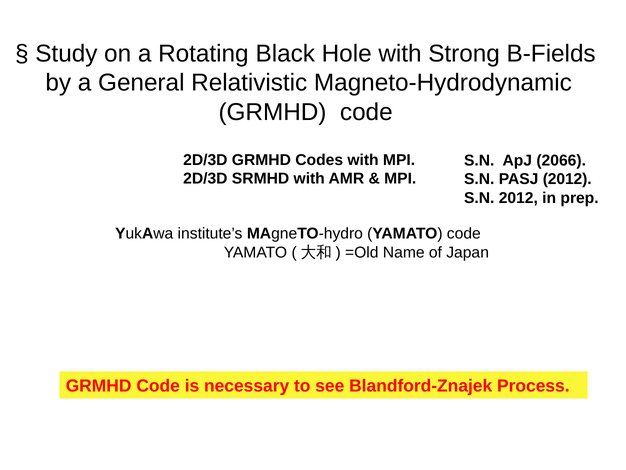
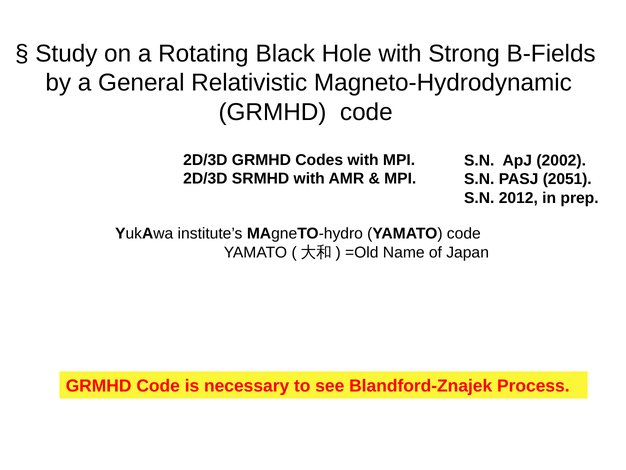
2066: 2066 -> 2002 (561, 160)
PASJ 2012: 2012 -> 2051 (567, 179)
